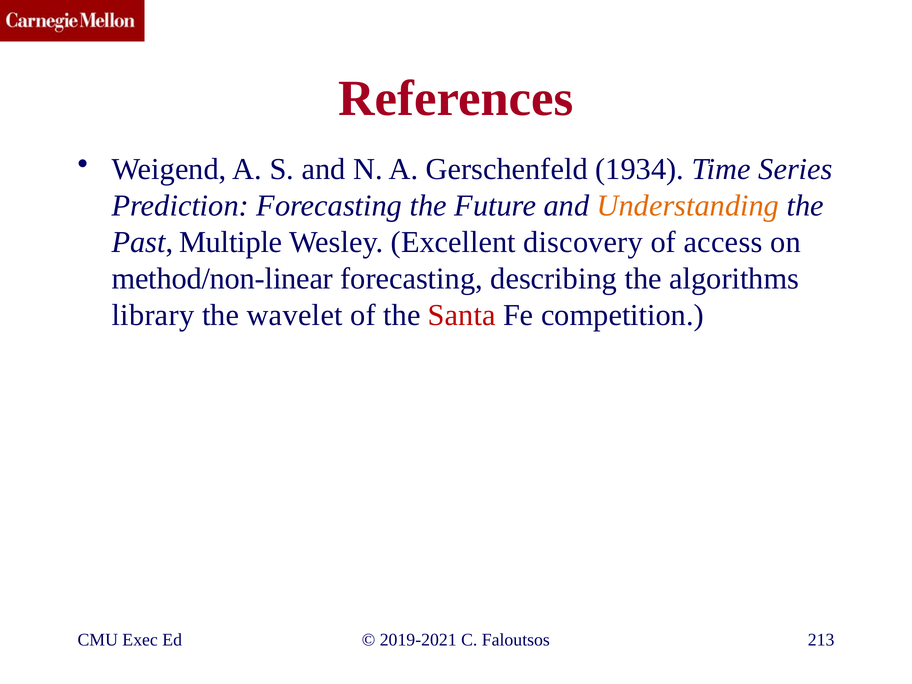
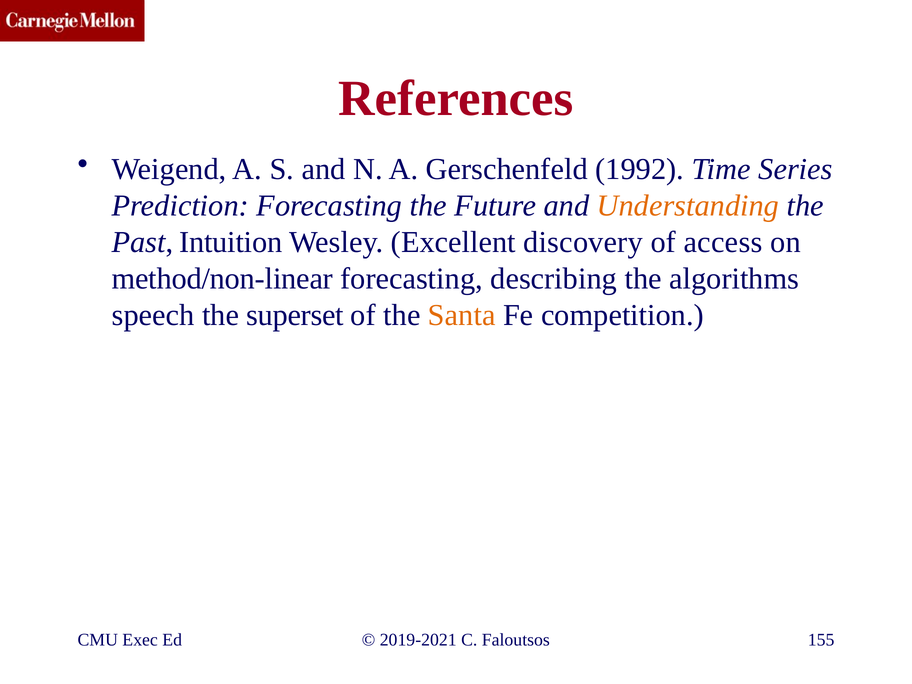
1934: 1934 -> 1992 (640, 169)
Multiple: Multiple -> Intuition (231, 242)
library: library -> speech (153, 315)
wavelet: wavelet -> superset (295, 315)
Santa colour: red -> orange (462, 315)
213: 213 -> 155 (821, 640)
